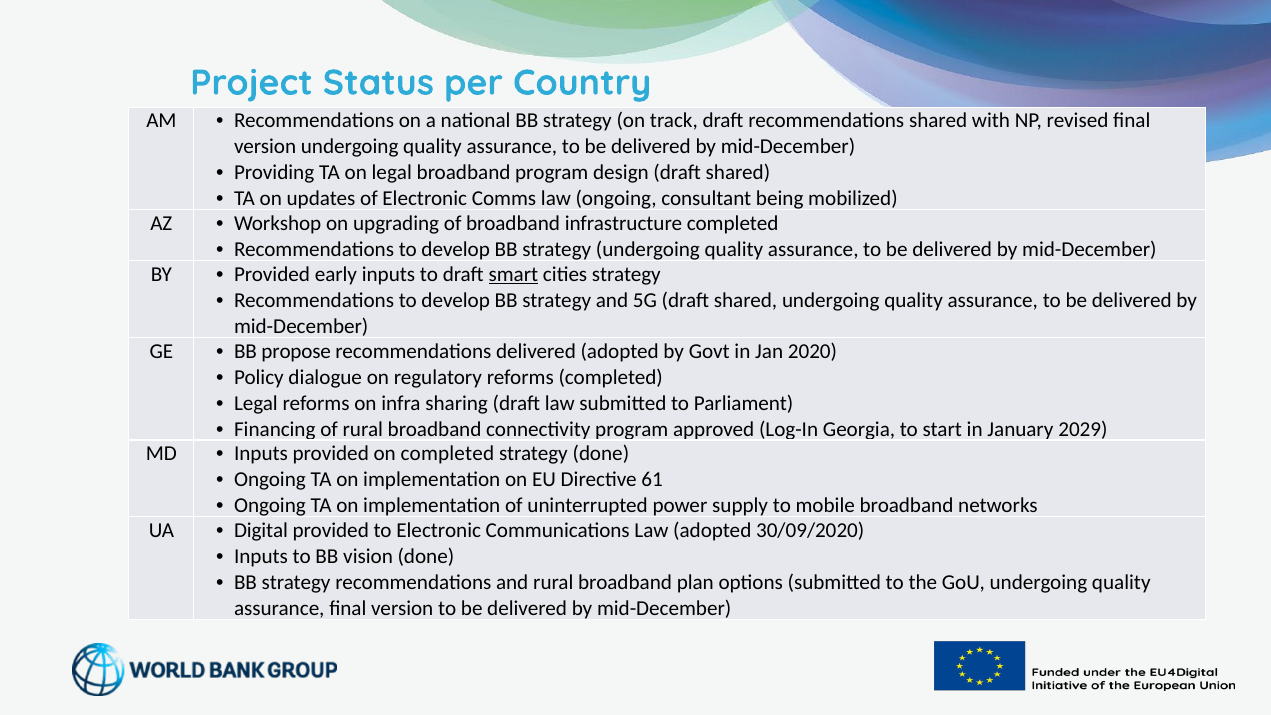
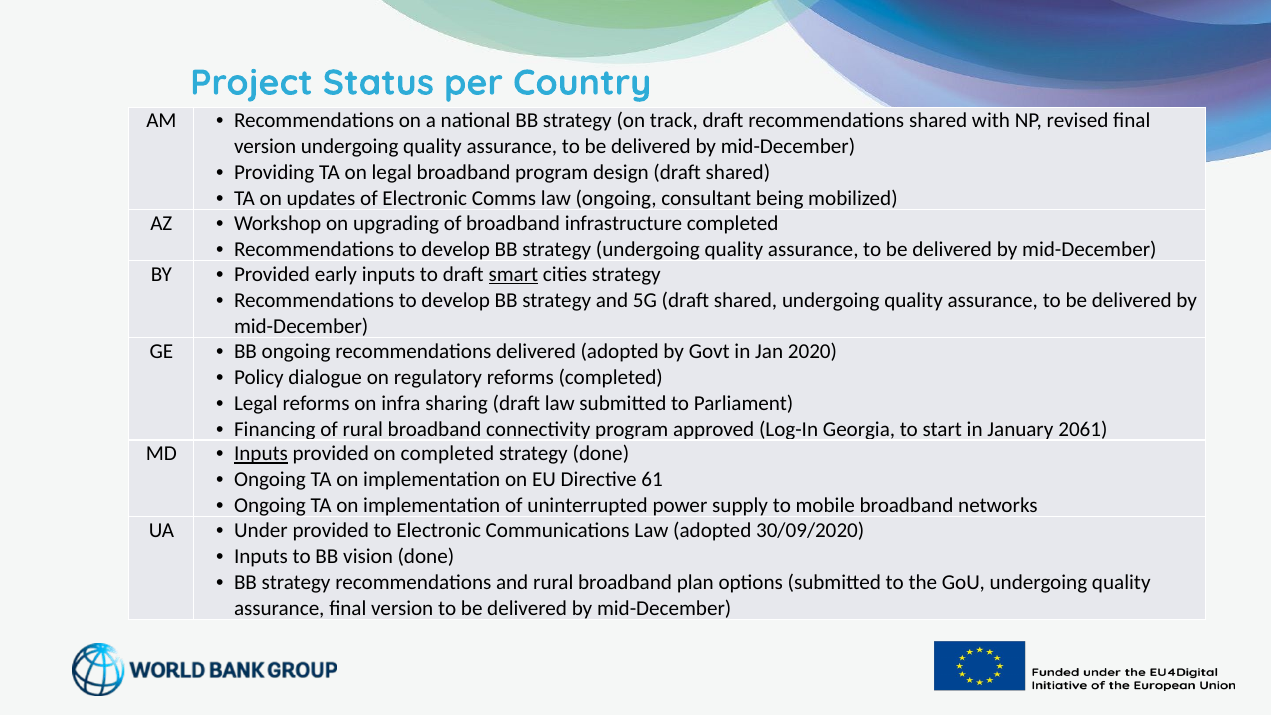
BB propose: propose -> ongoing (296, 351)
2029: 2029 -> 2061 (1083, 429)
Inputs underline: none -> present (261, 454)
Digital: Digital -> Under (261, 531)
